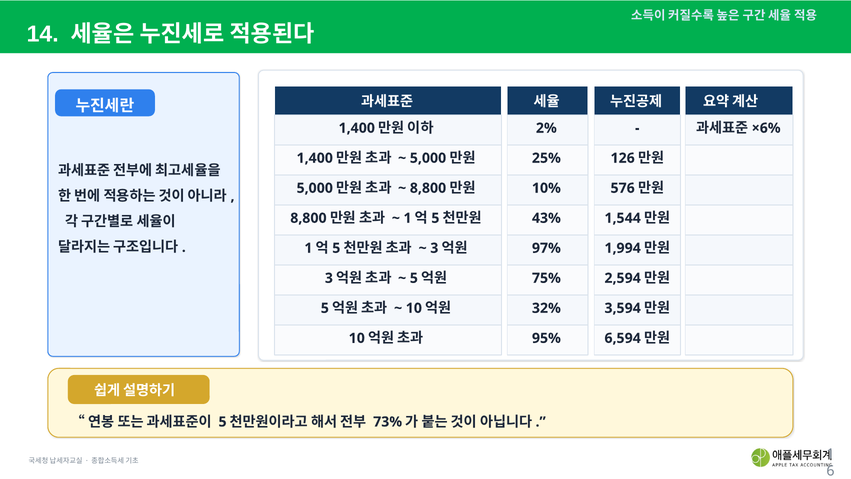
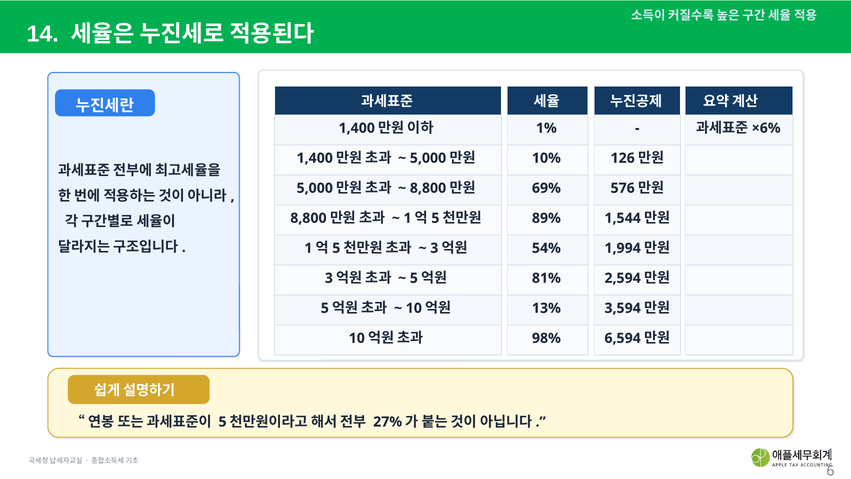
2%: 2% -> 1% (546, 128)
25%: 25% -> 10% (546, 158)
10%: 10% -> 69% (546, 188)
43%: 43% -> 89% (546, 218)
97%: 97% -> 54% (546, 248)
75%: 75% -> 81% (546, 278)
32%: 32% -> 13% (546, 308)
95%: 95% -> 98% (546, 338)
73%: 73% -> 27% (388, 422)
